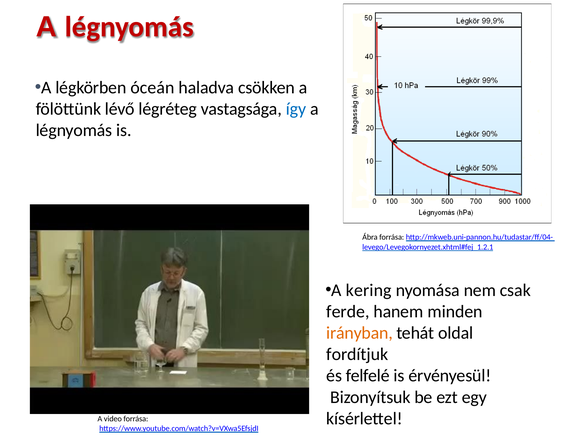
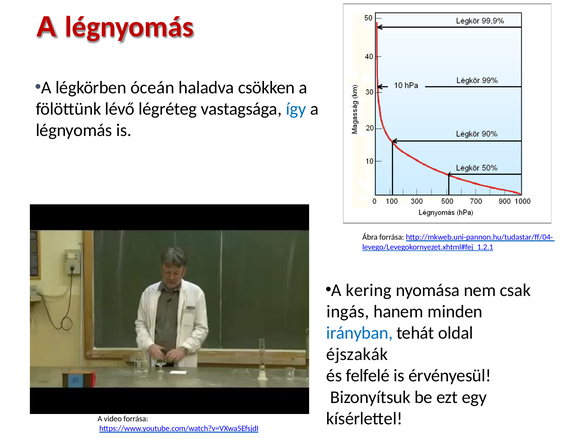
ferde: ferde -> ingás (348, 312)
irányban colour: orange -> blue (360, 333)
fordítjuk: fordítjuk -> éjszakák (357, 354)
